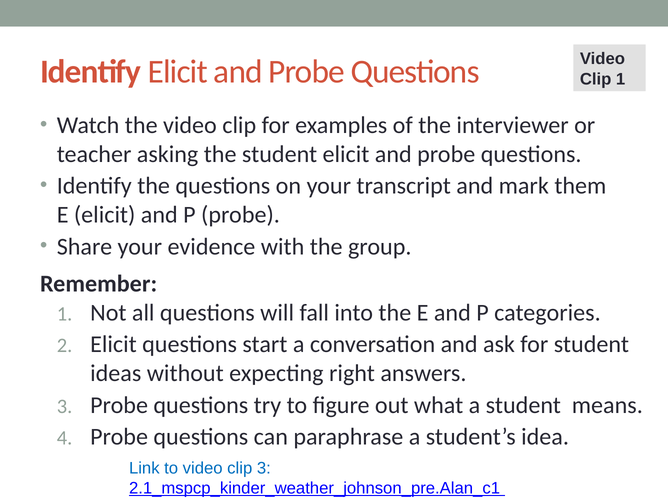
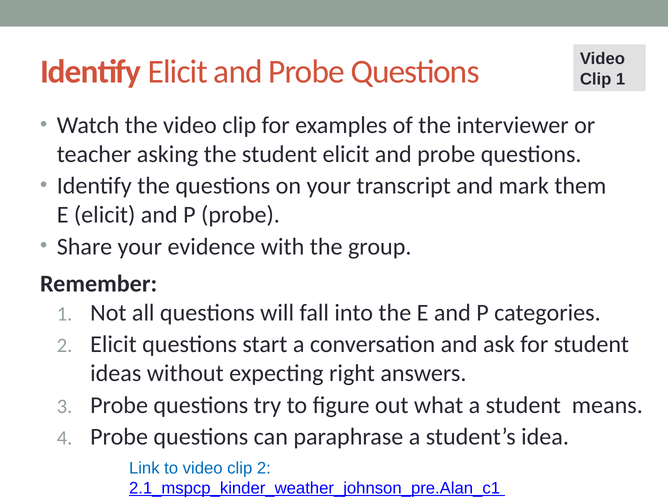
clip 3: 3 -> 2 (264, 468)
